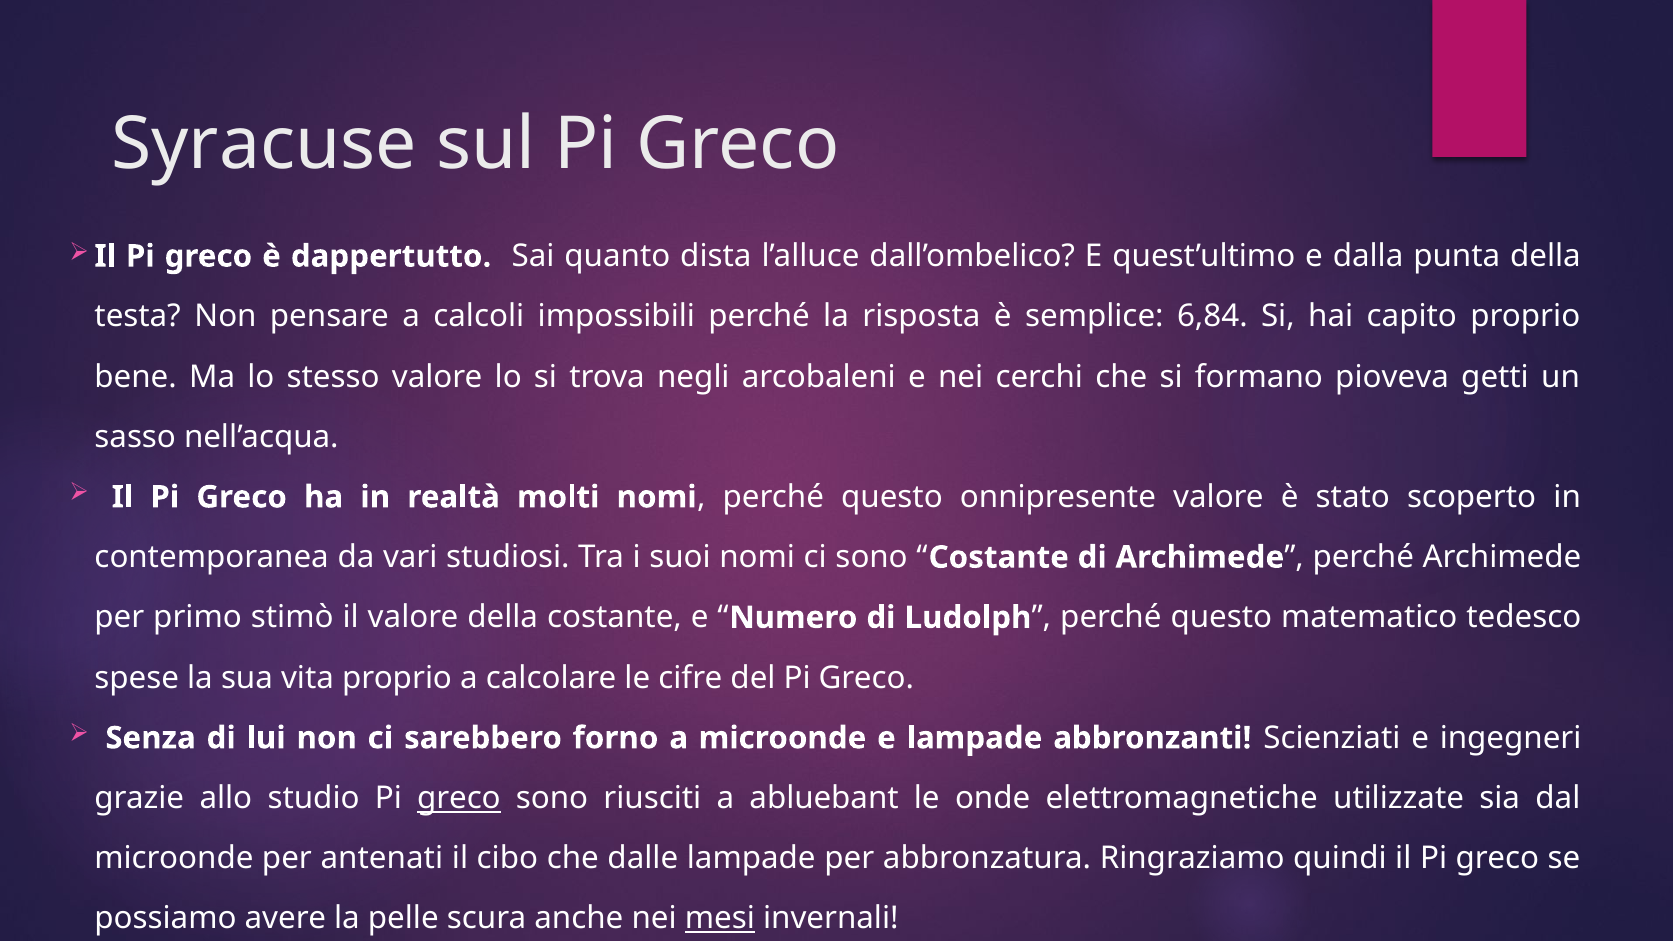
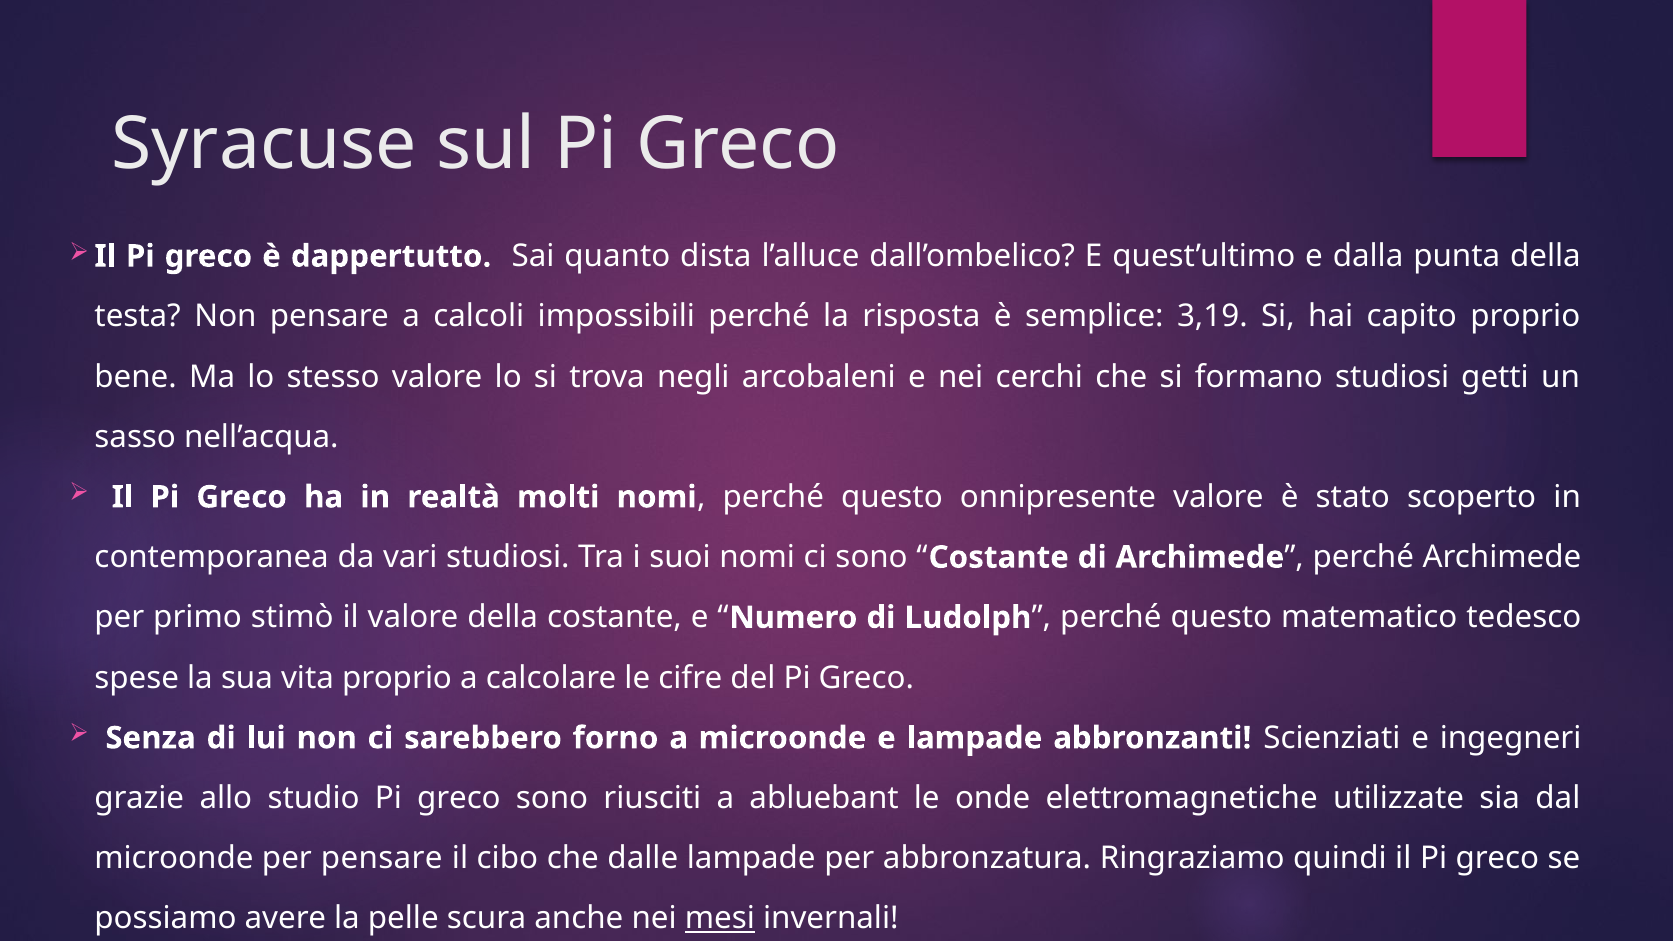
6,84: 6,84 -> 3,19 (1212, 317)
formano pioveva: pioveva -> studiosi (1392, 377)
greco underline: present -> none (459, 798)
per antenati: antenati -> pensare (382, 858)
